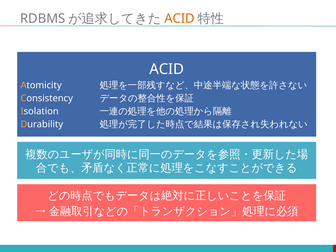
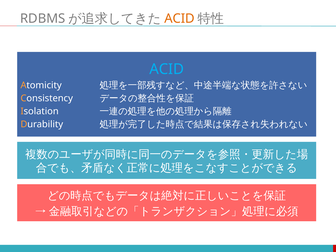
ACID colour: white -> light blue (167, 69)
